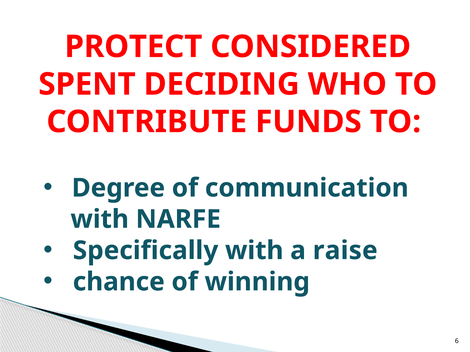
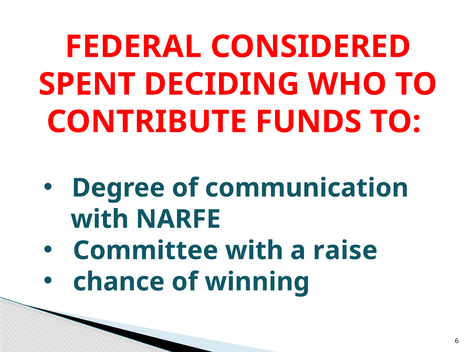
PROTECT: PROTECT -> FEDERAL (133, 47)
Specifically: Specifically -> Committee (146, 251)
